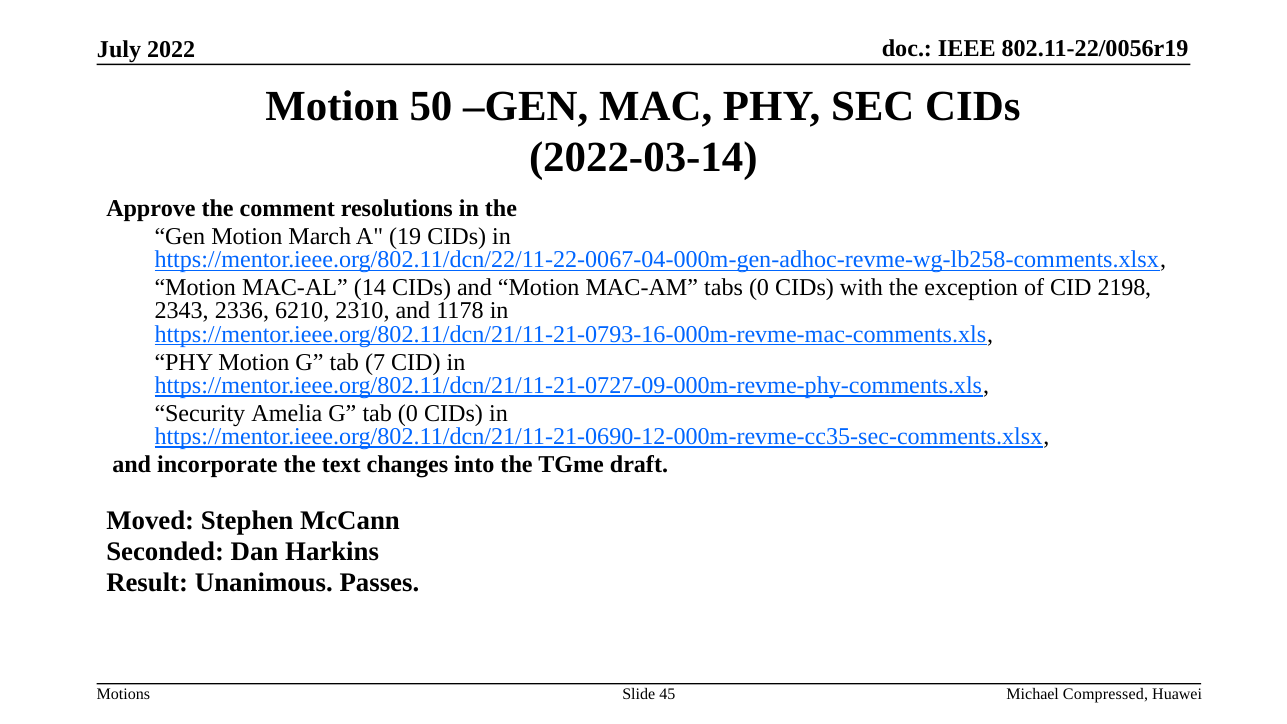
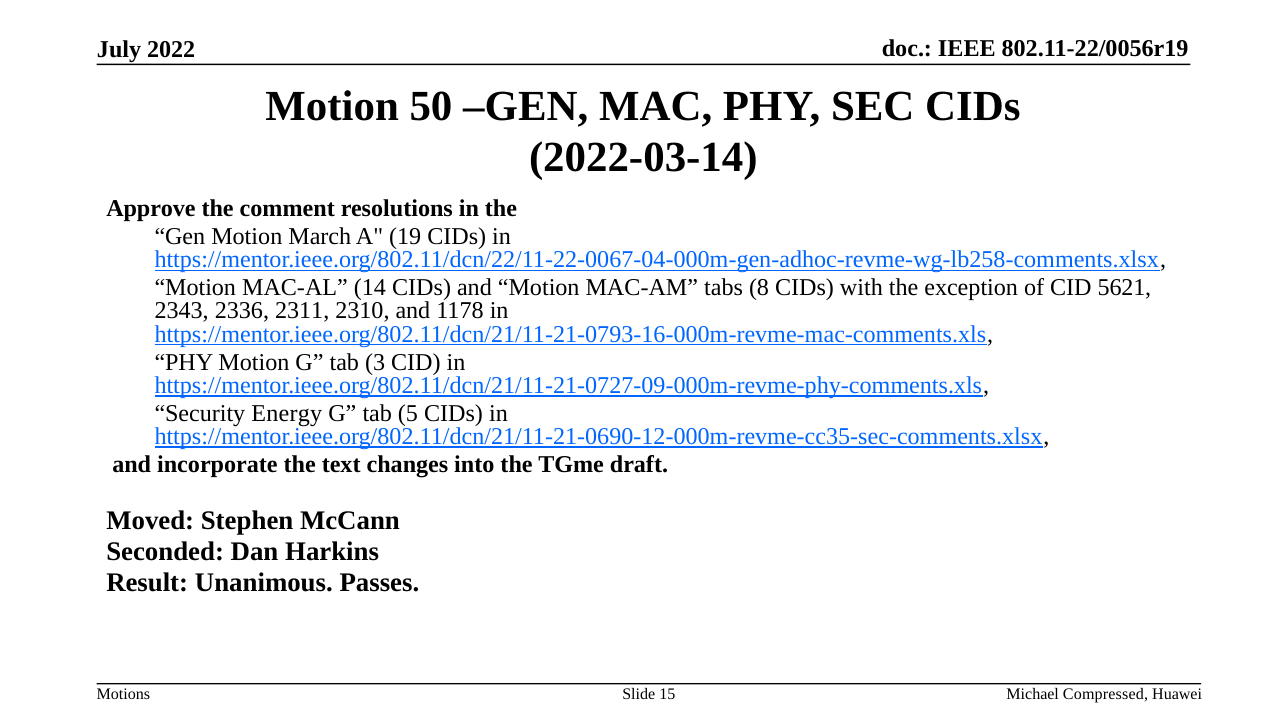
tabs 0: 0 -> 8 (759, 288)
2198: 2198 -> 5621 (1124, 288)
6210: 6210 -> 2311 (302, 311)
7: 7 -> 3 (375, 362)
Amelia: Amelia -> Energy (287, 413)
tab 0: 0 -> 5 (408, 413)
45: 45 -> 15 (667, 694)
